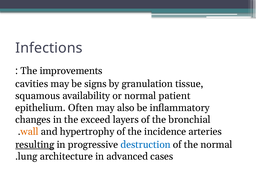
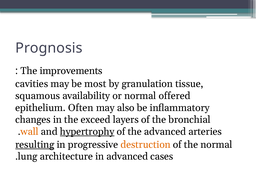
Infections: Infections -> Prognosis (49, 48)
signs: signs -> most (95, 84)
patient: patient -> offered (175, 96)
hypertrophy underline: none -> present (87, 132)
the incidence: incidence -> advanced (165, 132)
destruction colour: blue -> orange (146, 145)
